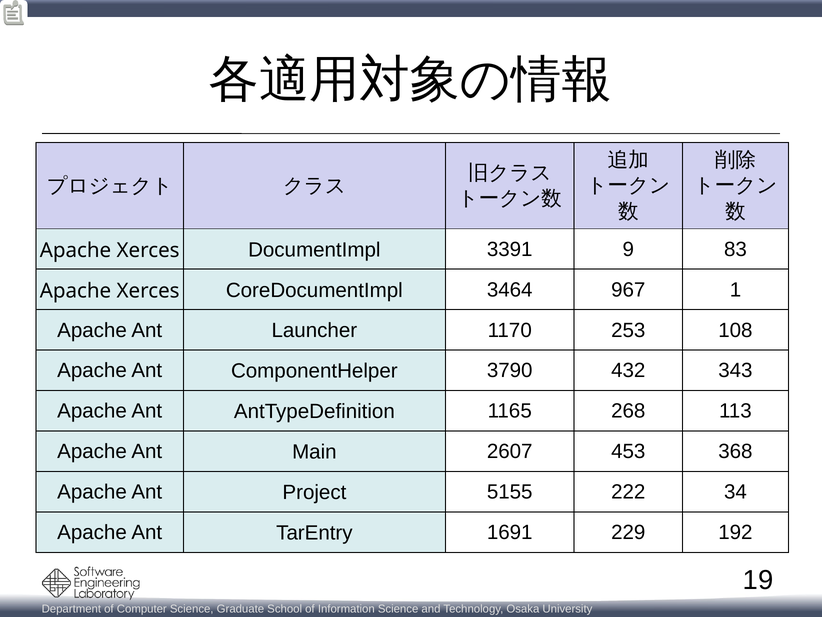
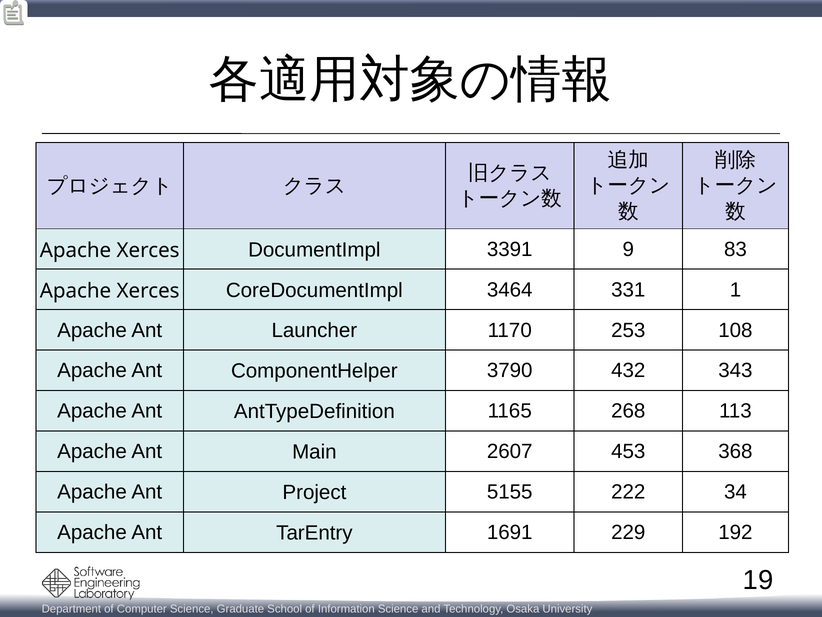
967: 967 -> 331 (628, 290)
